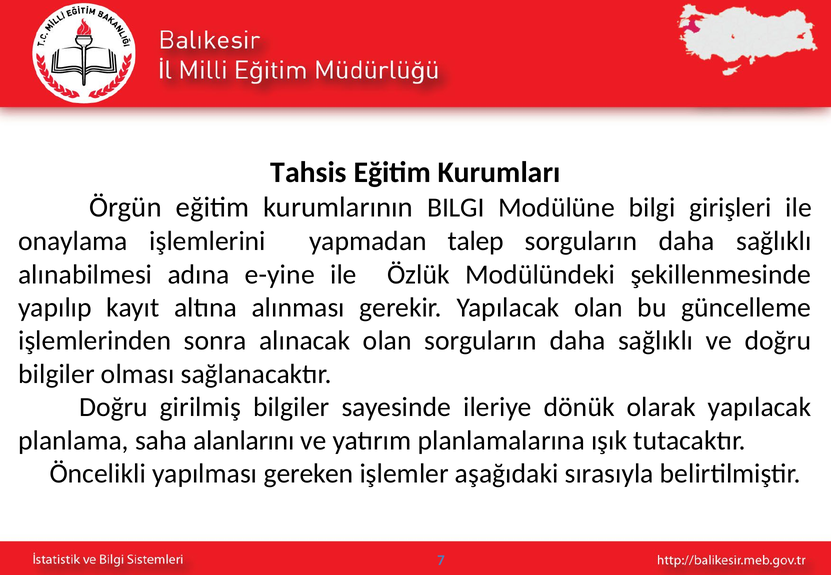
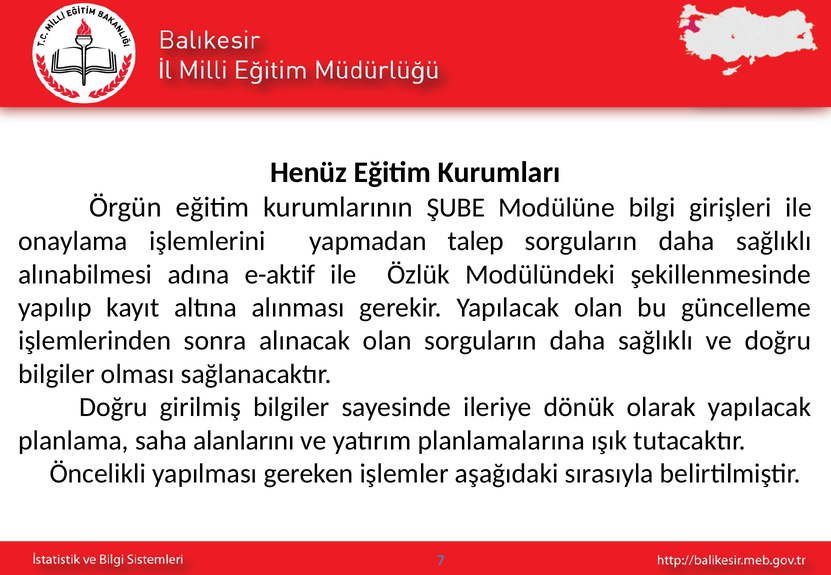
Tahsis: Tahsis -> Henüz (309, 172)
kurumlarının BILGI: BILGI -> ŞUBE (456, 208)
e-yine: e-yine -> e-aktif (280, 275)
